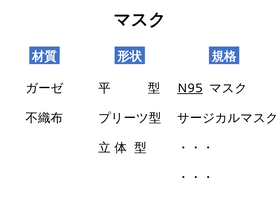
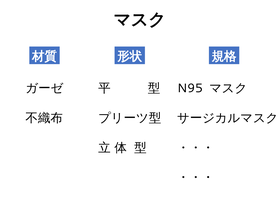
N95 underline: present -> none (190, 88)
